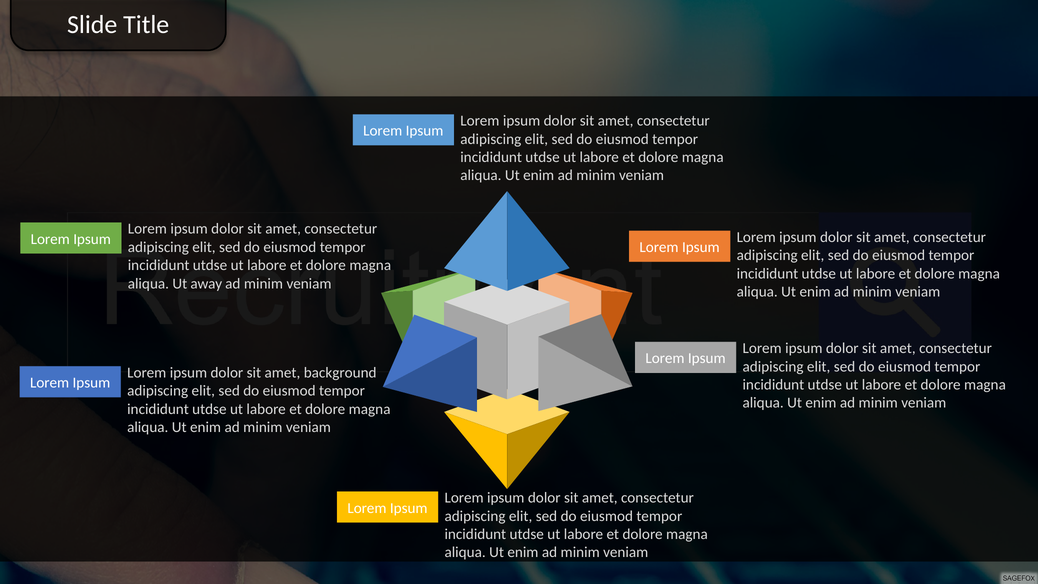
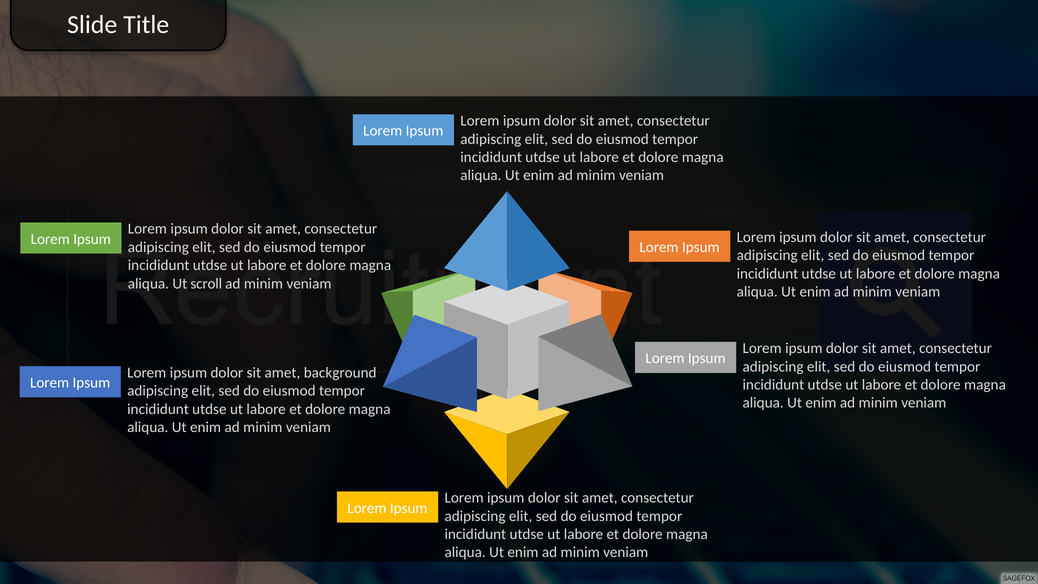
away: away -> scroll (206, 283)
